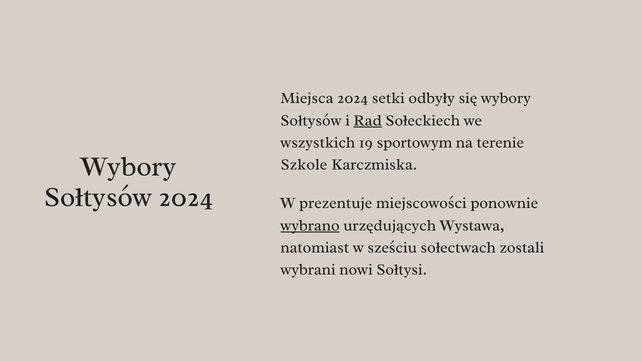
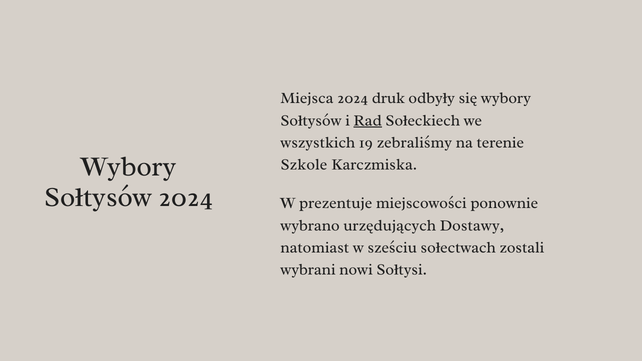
setki: setki -> druk (388, 98)
sportowym: sportowym -> zebraliśmy (414, 143)
wybrano underline: present -> none (310, 225)
Wystawa: Wystawa -> Dostawy (472, 225)
